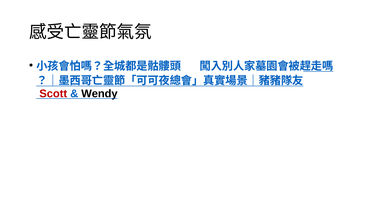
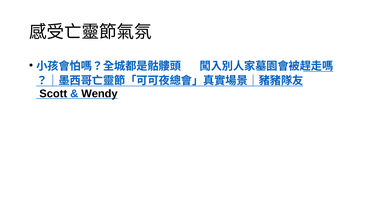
Scott colour: red -> black (53, 94)
